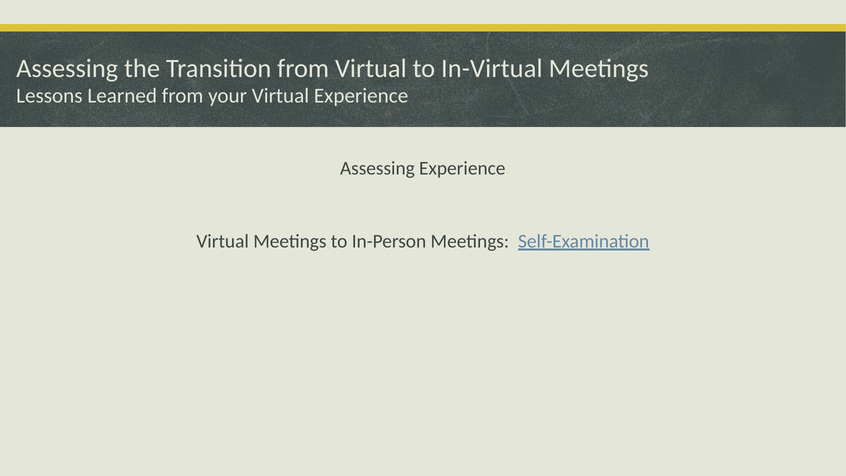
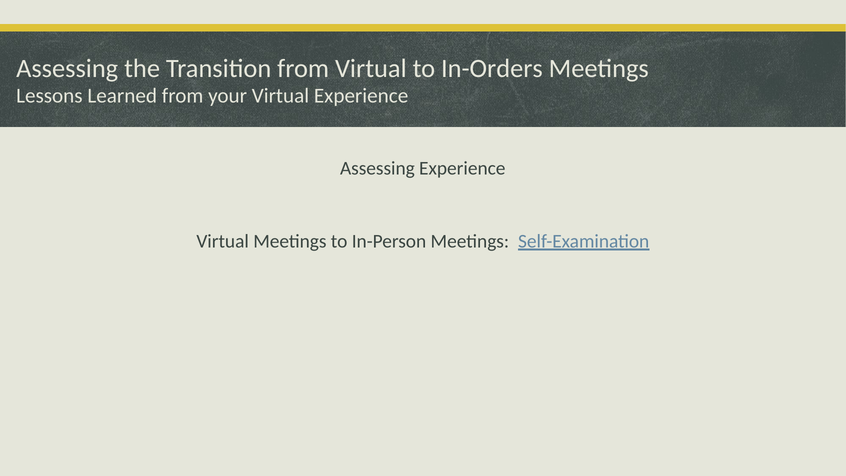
In-Virtual: In-Virtual -> In-Orders (492, 68)
